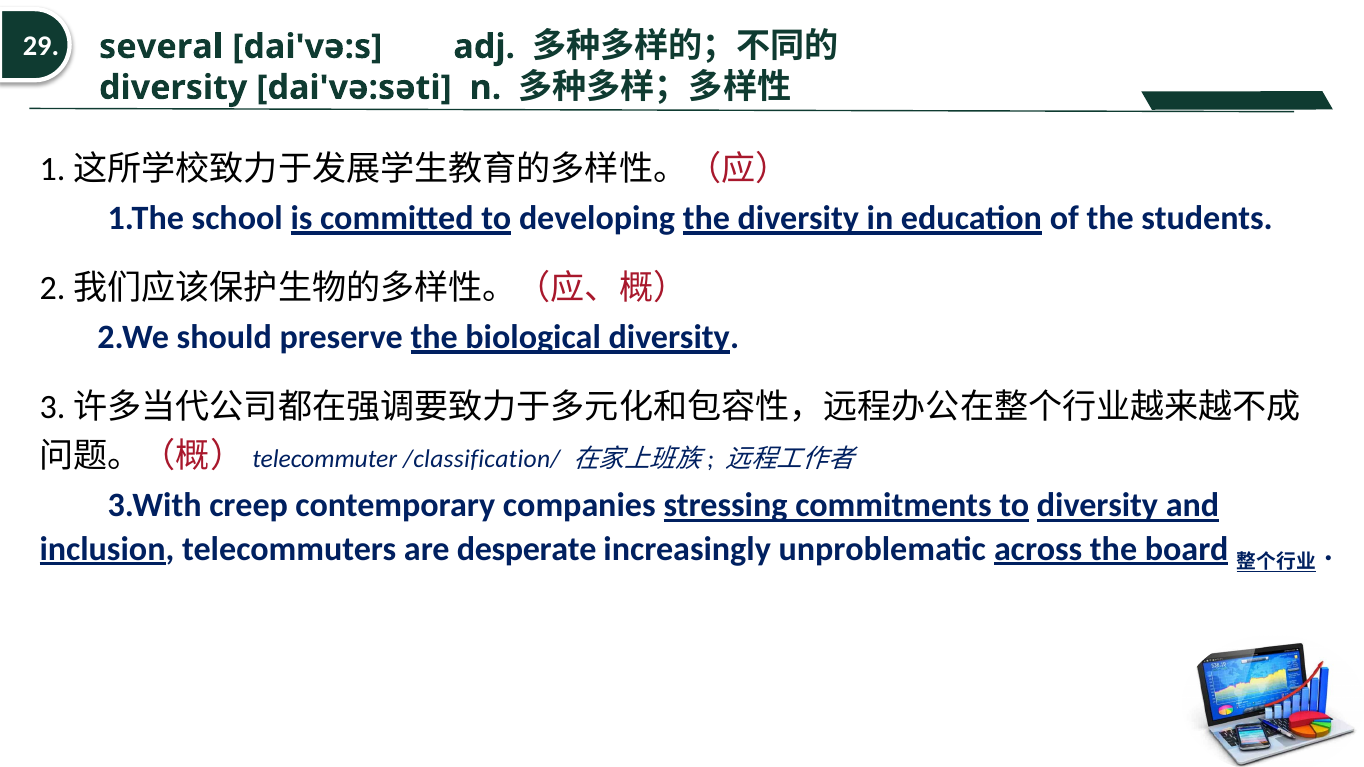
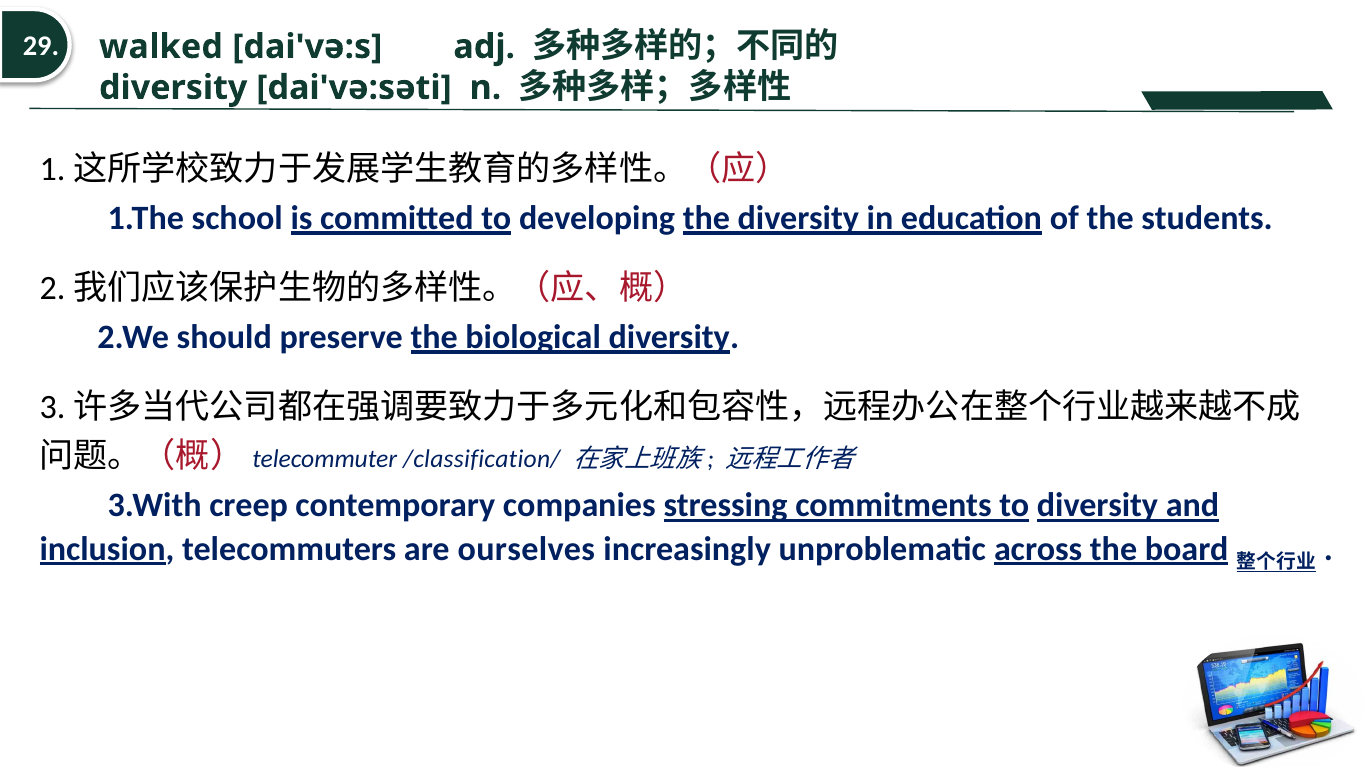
several: several -> walked (161, 47)
desperate: desperate -> ourselves (526, 549)
